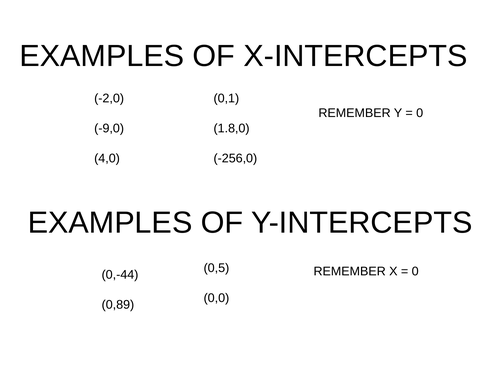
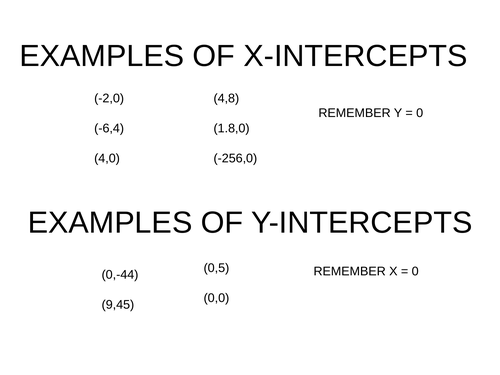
0,1: 0,1 -> 4,8 (226, 98)
-9,0: -9,0 -> -6,4 (109, 128)
0,89: 0,89 -> 9,45 (118, 305)
